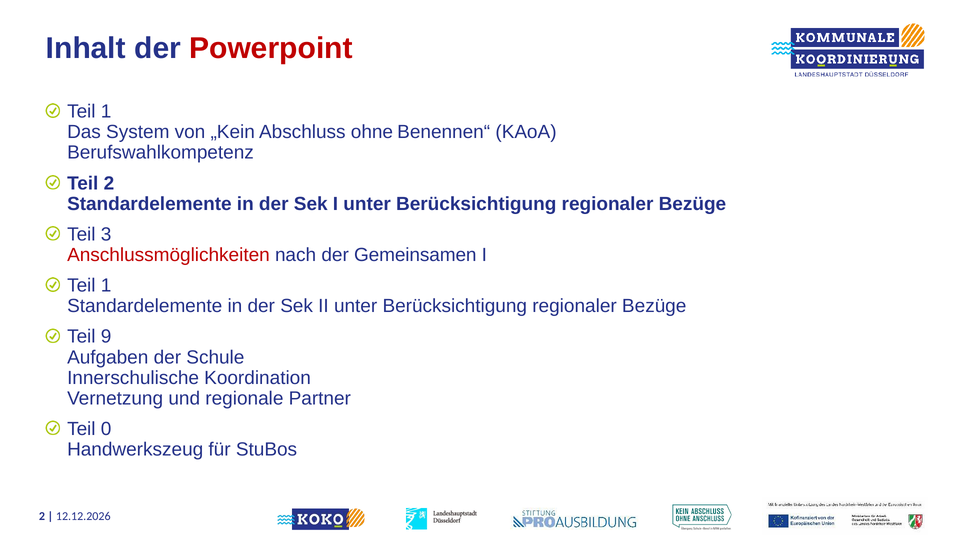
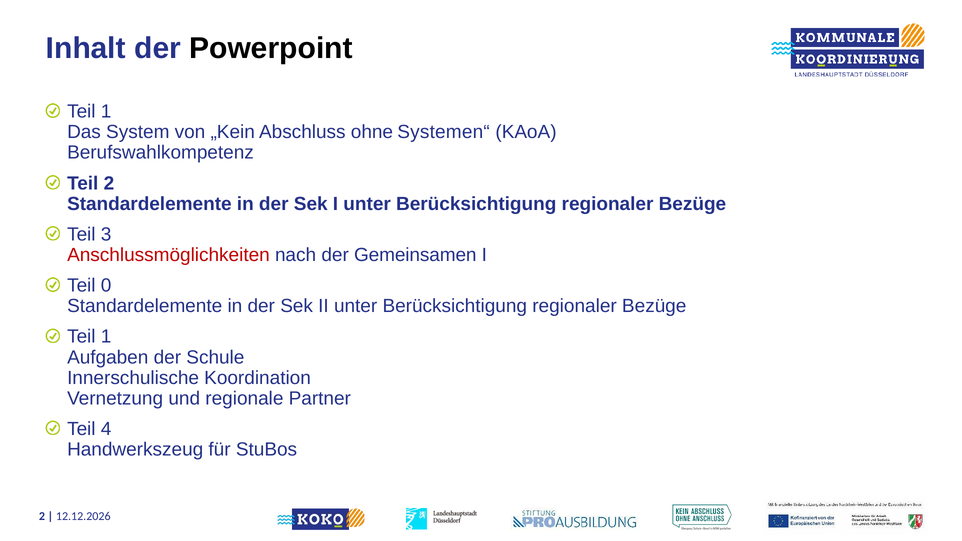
Powerpoint colour: red -> black (271, 48)
Benennen“: Benennen“ -> Systemen“ (444, 132)
1: 1 -> 0 (106, 286)
9: 9 -> 1 (106, 337)
0: 0 -> 4 (106, 429)
